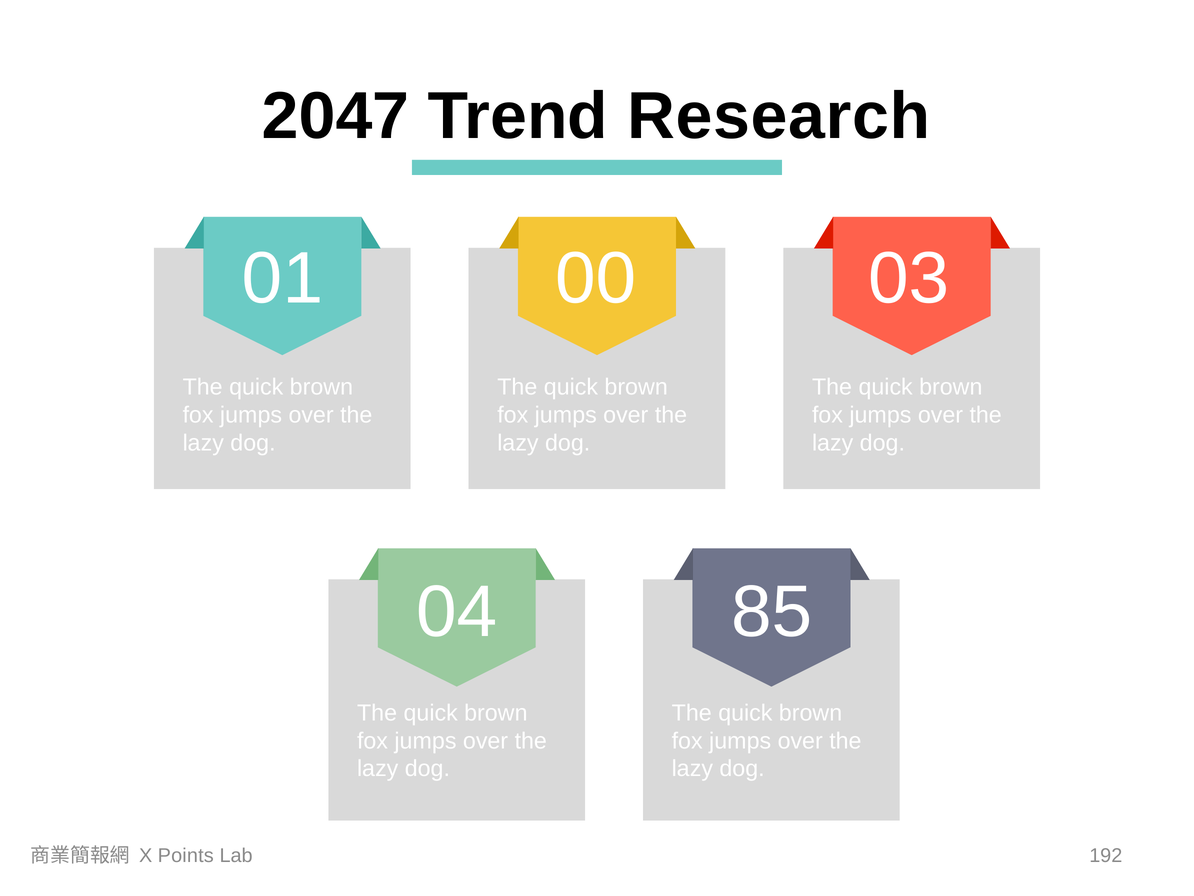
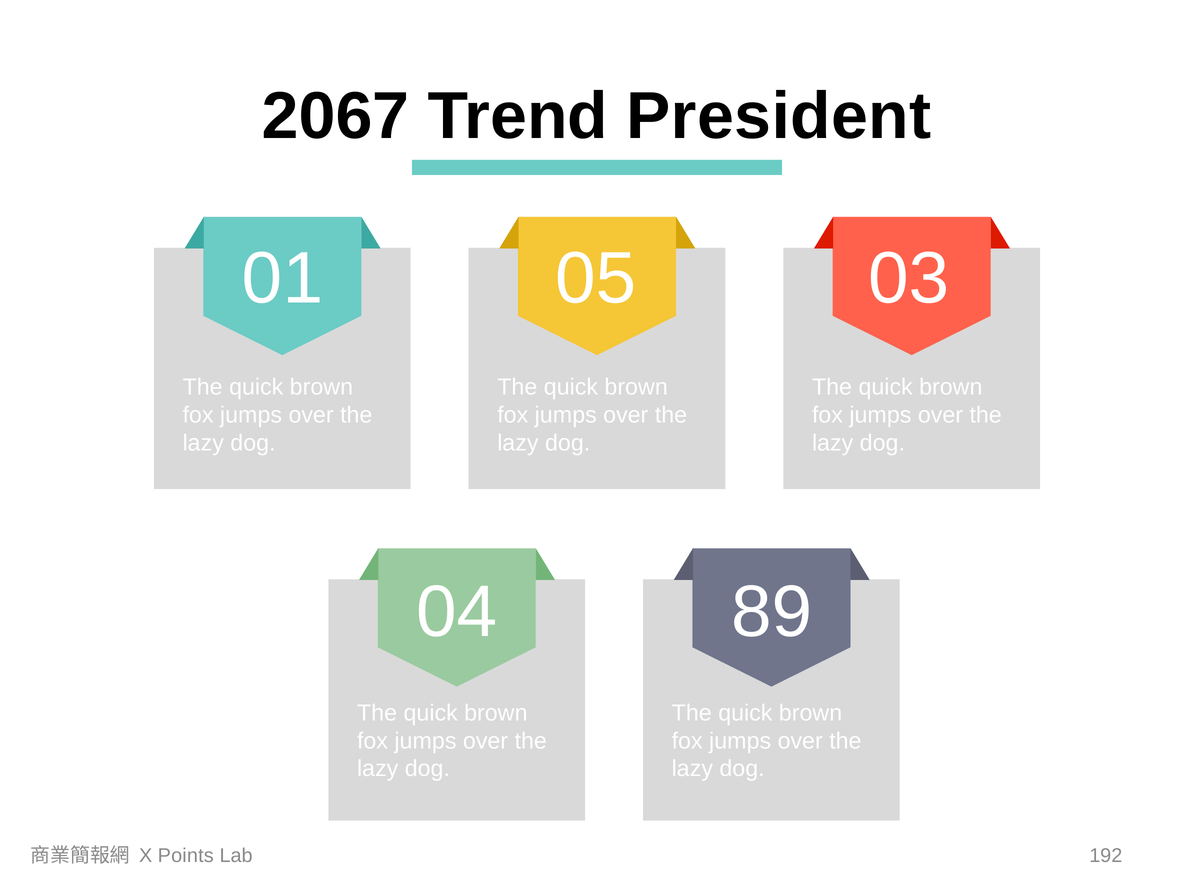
2047: 2047 -> 2067 (336, 116)
Research: Research -> President (779, 116)
00: 00 -> 05 (596, 278)
85: 85 -> 89 (772, 612)
